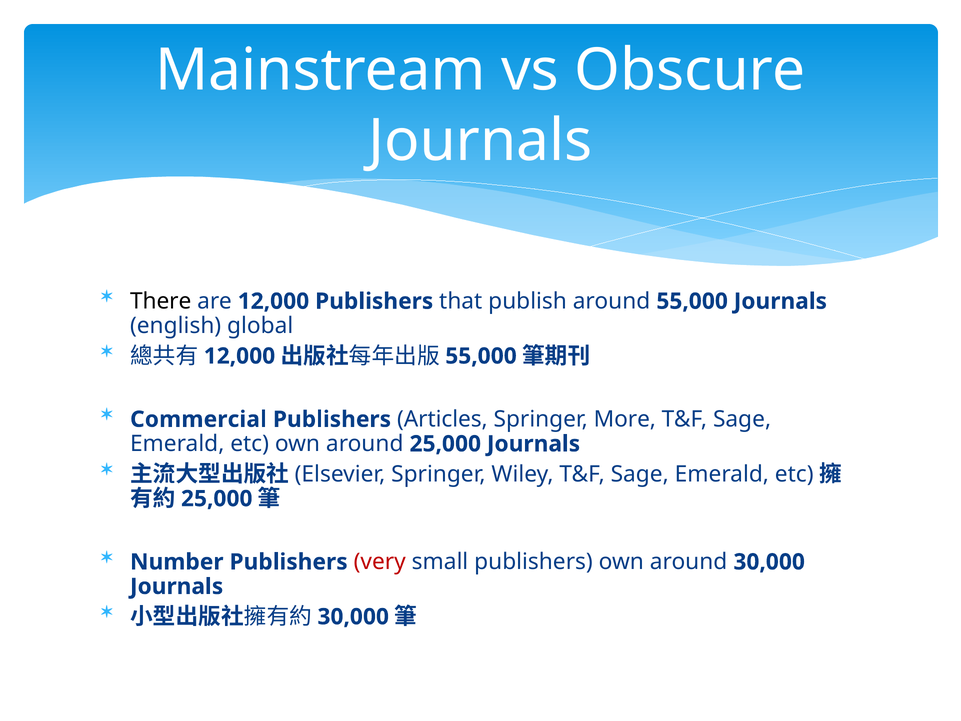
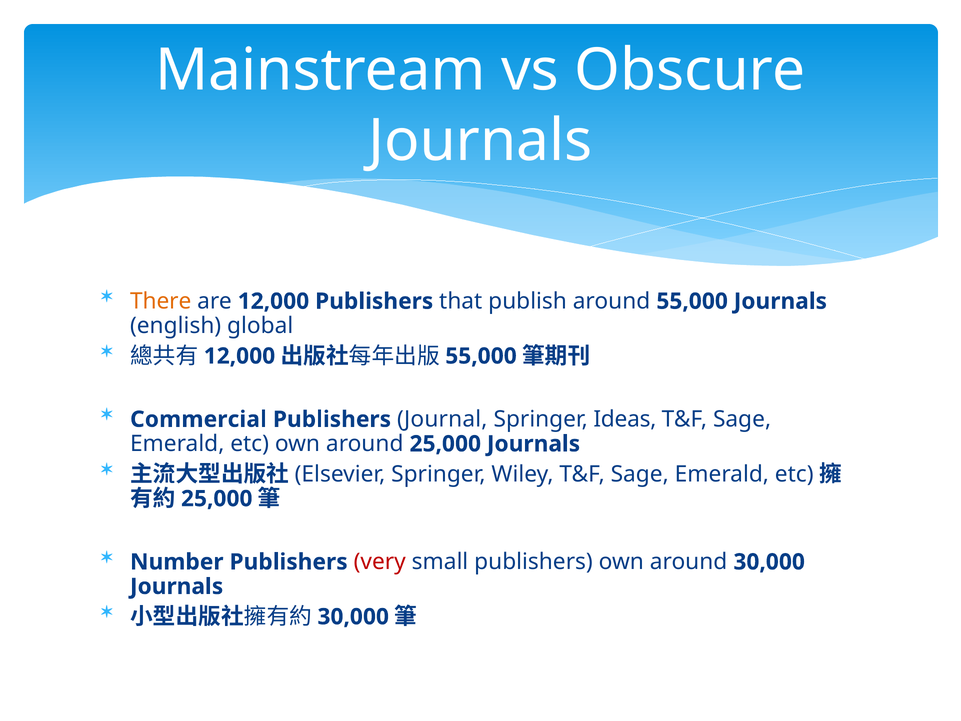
There colour: black -> orange (161, 301)
Articles: Articles -> Journal (442, 419)
More: More -> Ideas (625, 419)
